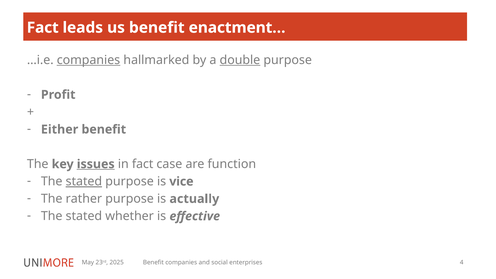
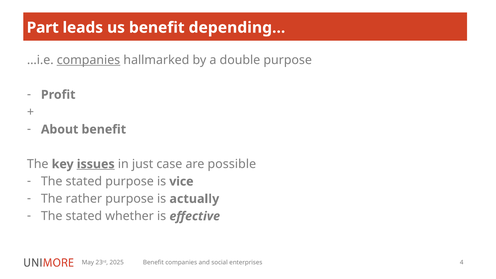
Fact: Fact -> Part (43, 28)
enactment…: enactment… -> depending… (237, 28)
double underline: present -> none (240, 60)
Either: Either -> About (60, 129)
in fact: fact -> just (143, 164)
function: function -> possible (232, 164)
stated underline: present -> none (84, 181)
